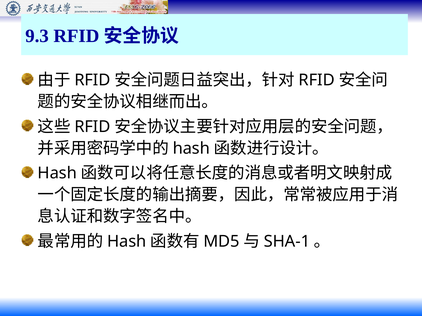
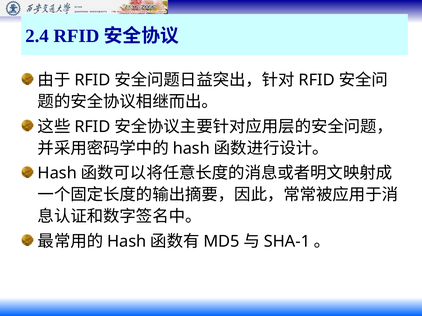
9.3: 9.3 -> 2.4 (37, 36)
